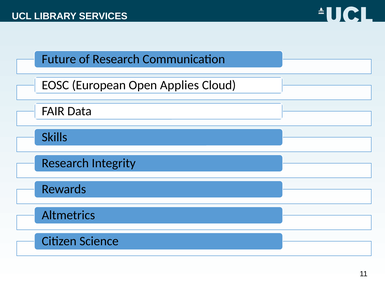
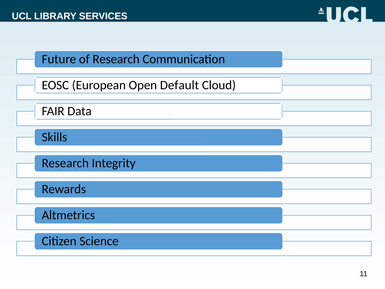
Applies: Applies -> Default (179, 85)
